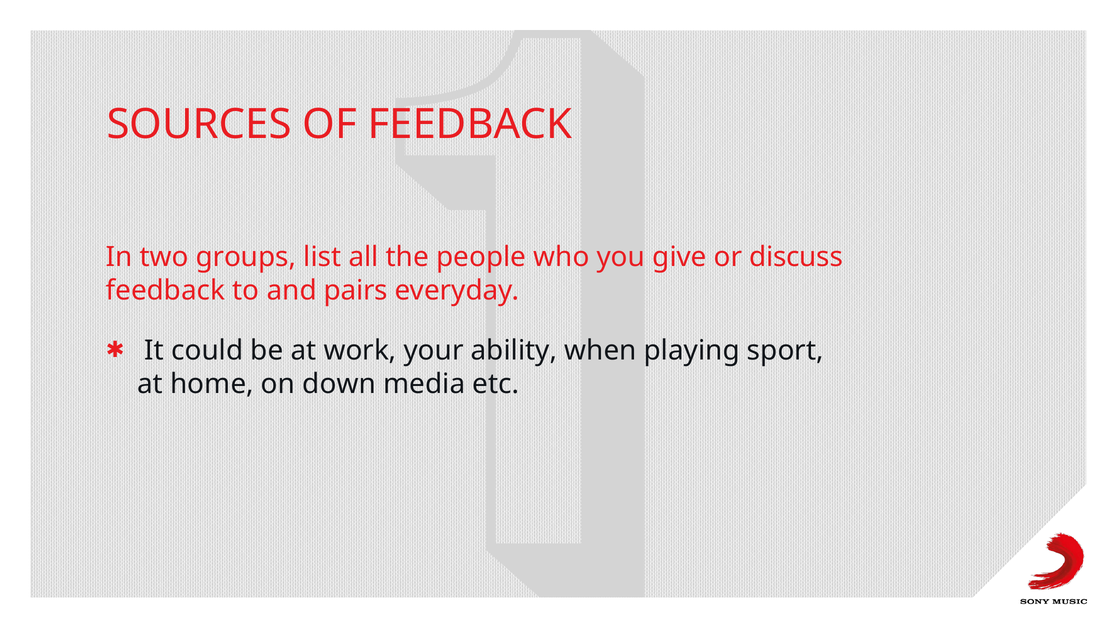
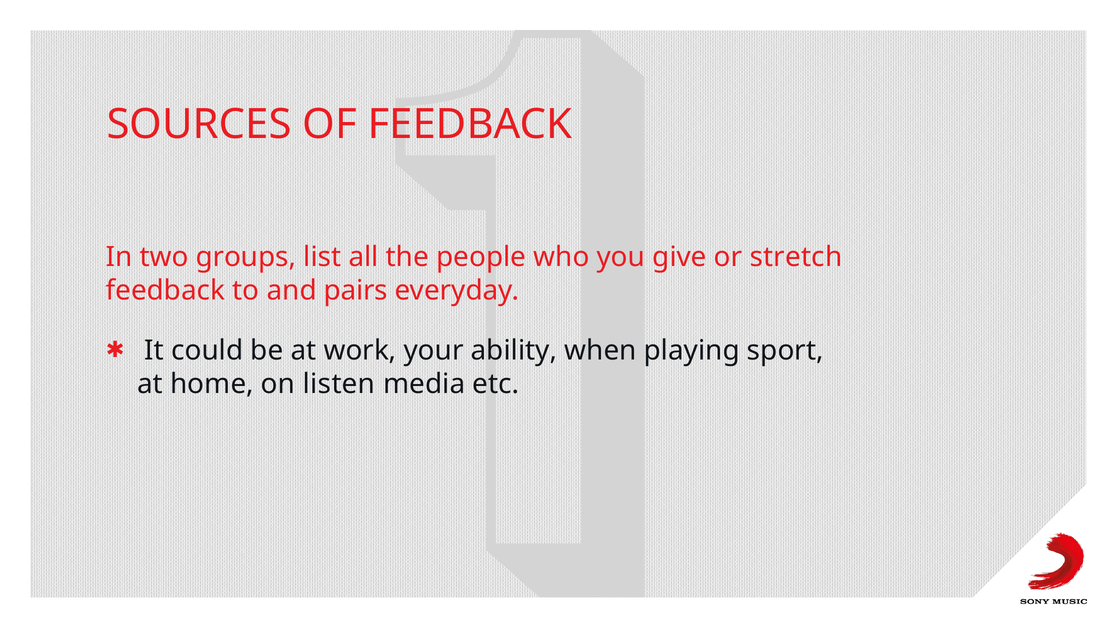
discuss: discuss -> stretch (796, 257)
down: down -> listen (339, 384)
